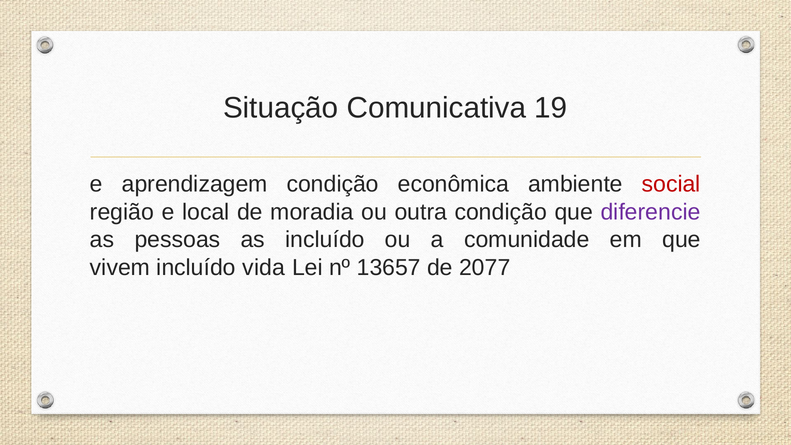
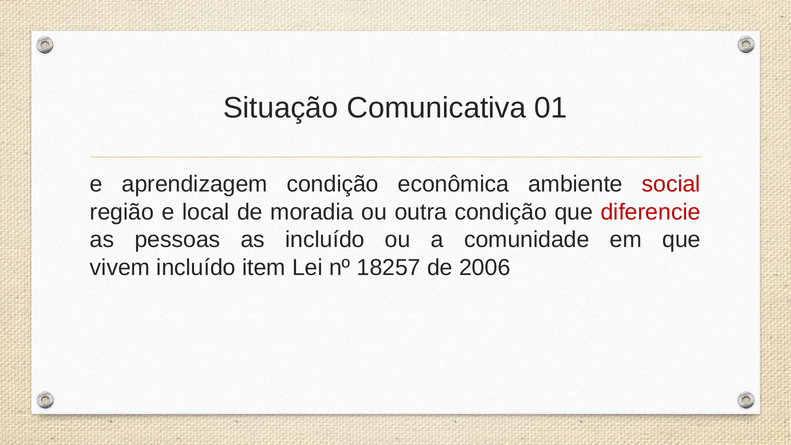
19: 19 -> 01 (551, 108)
diferencie colour: purple -> red (651, 212)
vida: vida -> item (264, 267)
13657: 13657 -> 18257 (389, 267)
2077: 2077 -> 2006 (485, 267)
